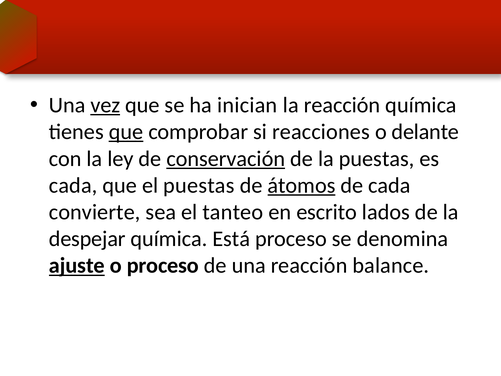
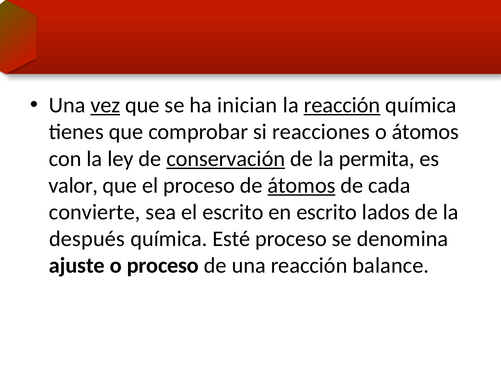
reacción underline: none -> present (342, 105)
que underline: present -> none (126, 132)
o delante: delante -> átomos (425, 132)
la puestas: puestas -> permita (377, 159)
cada: cada -> valor (73, 185)
el puestas: puestas -> proceso (199, 185)
el tanteo: tanteo -> escrito (233, 212)
despejar: despejar -> después (87, 239)
Está: Está -> Esté (231, 239)
ajuste underline: present -> none (77, 265)
